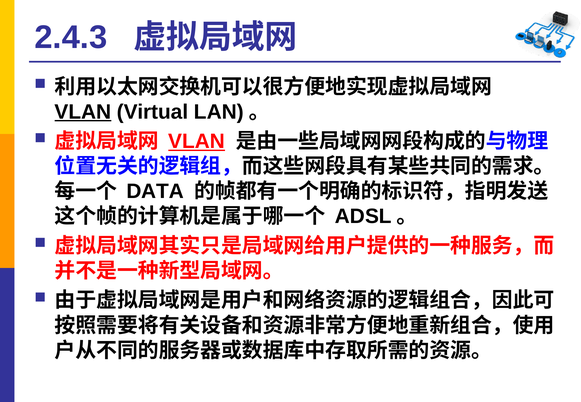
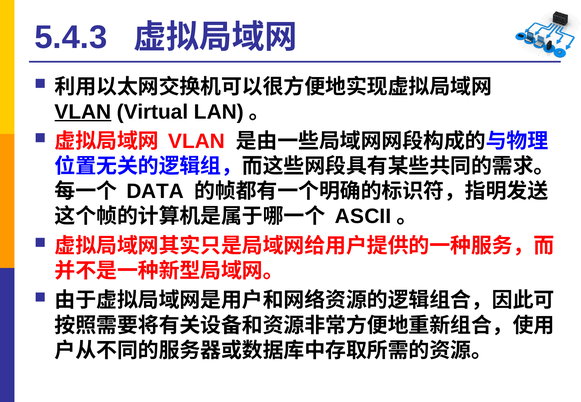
2.4.3: 2.4.3 -> 5.4.3 (71, 37)
VLAN underline: present -> none (197, 141)
ADSL: ADSL -> ASCII (363, 217)
